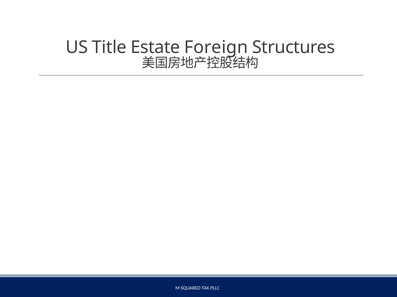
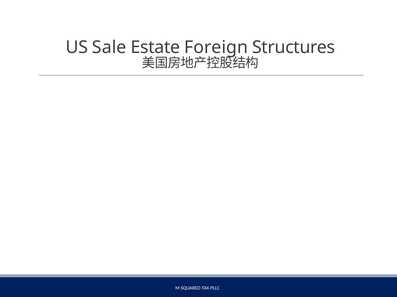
Title: Title -> Sale (109, 47)
